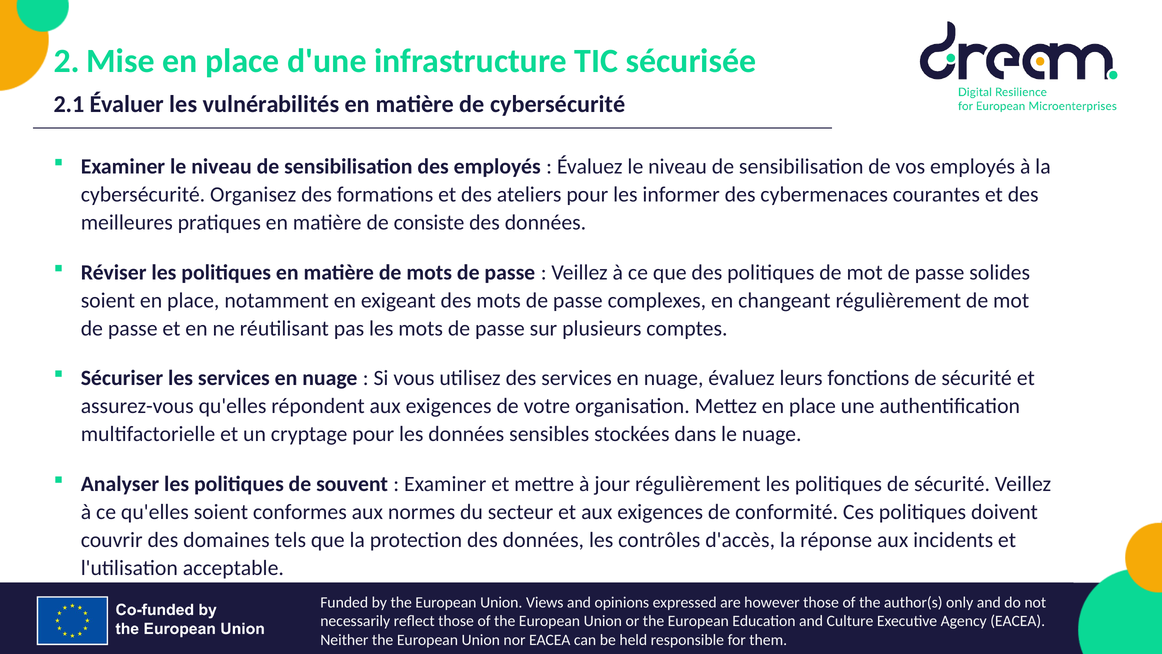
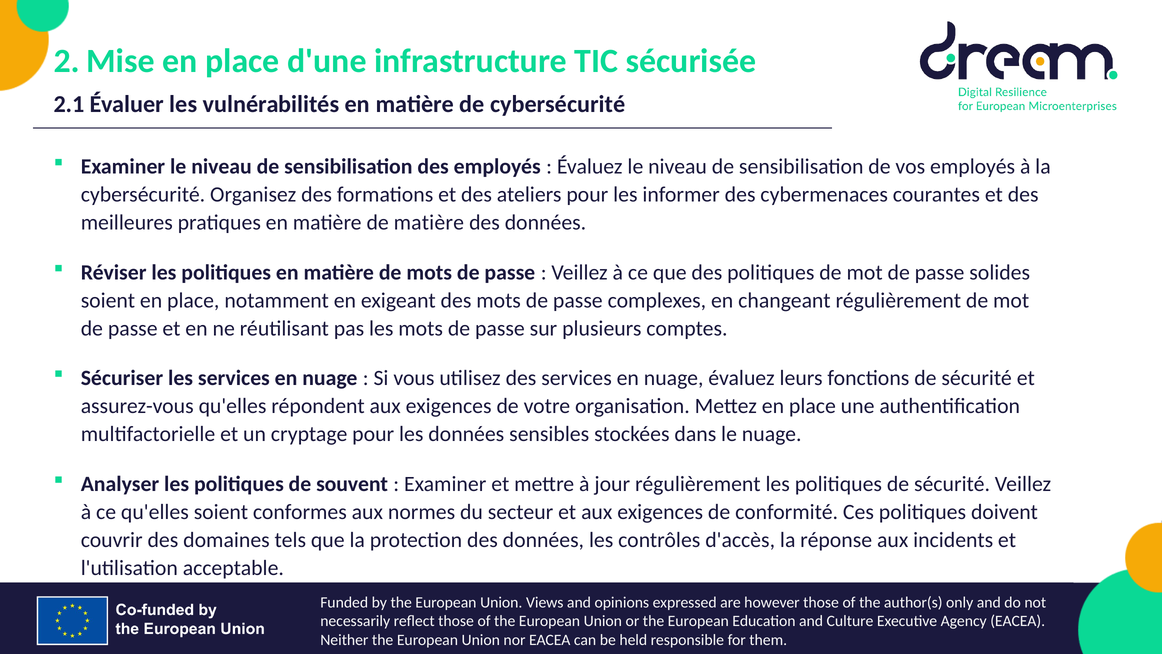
de consiste: consiste -> matière (429, 223)
